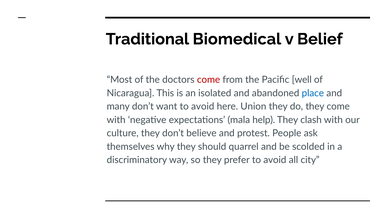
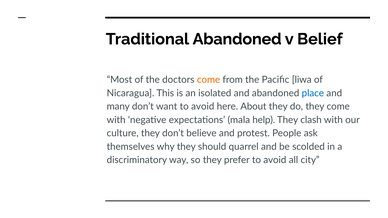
Traditional Biomedical: Biomedical -> Abandoned (237, 39)
come colour: red -> orange (209, 80)
well: well -> liwa (302, 80)
Union: Union -> About (253, 107)
